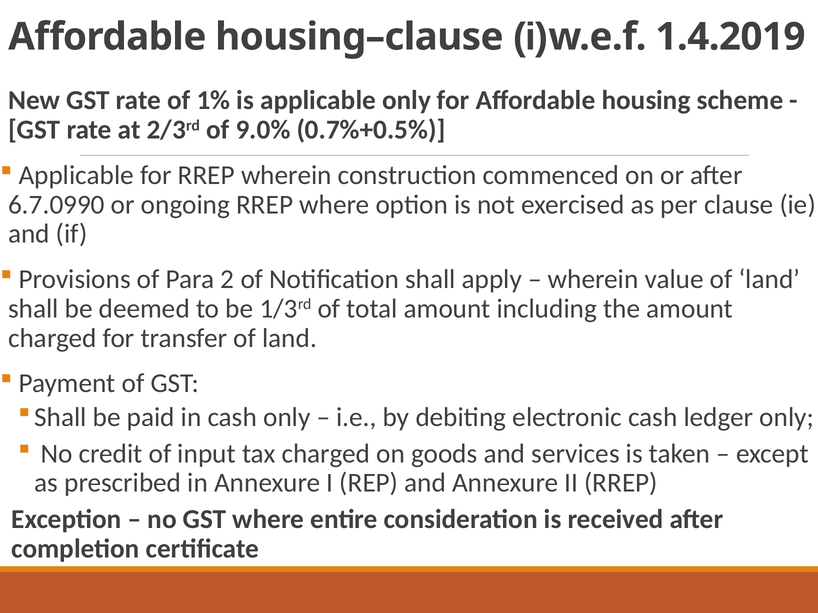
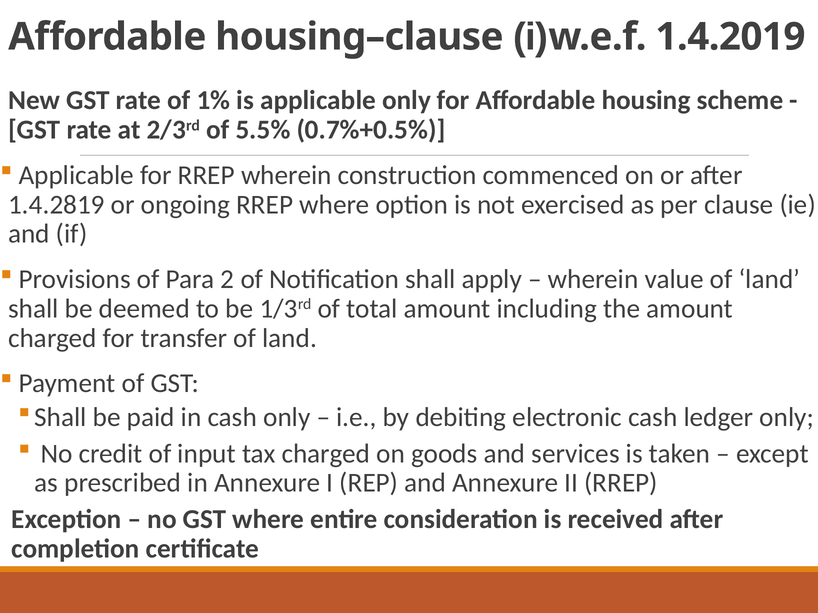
9.0%: 9.0% -> 5.5% (263, 130)
6.7.0990: 6.7.0990 -> 1.4.2819 (56, 205)
